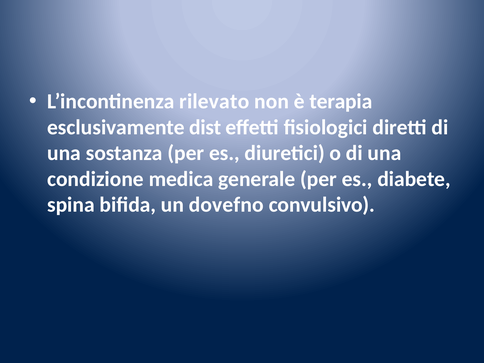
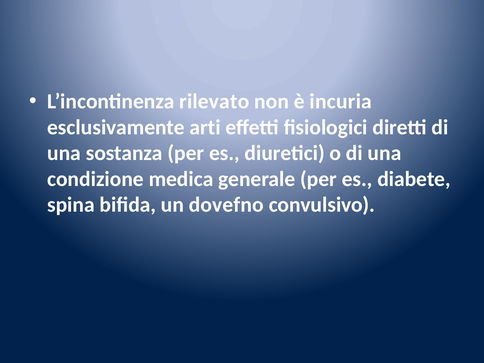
terapia: terapia -> incuria (341, 102)
dist: dist -> arti (205, 127)
